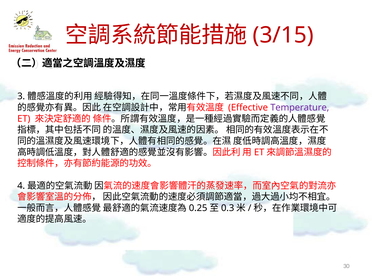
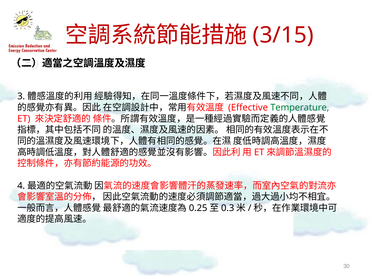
Temperature colour: purple -> green (300, 108)
